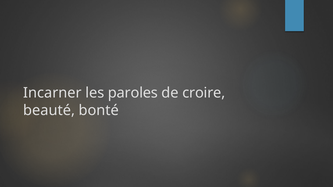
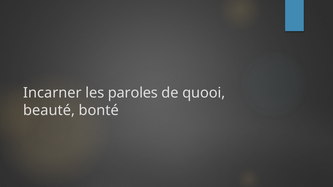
croire: croire -> quooi (204, 93)
